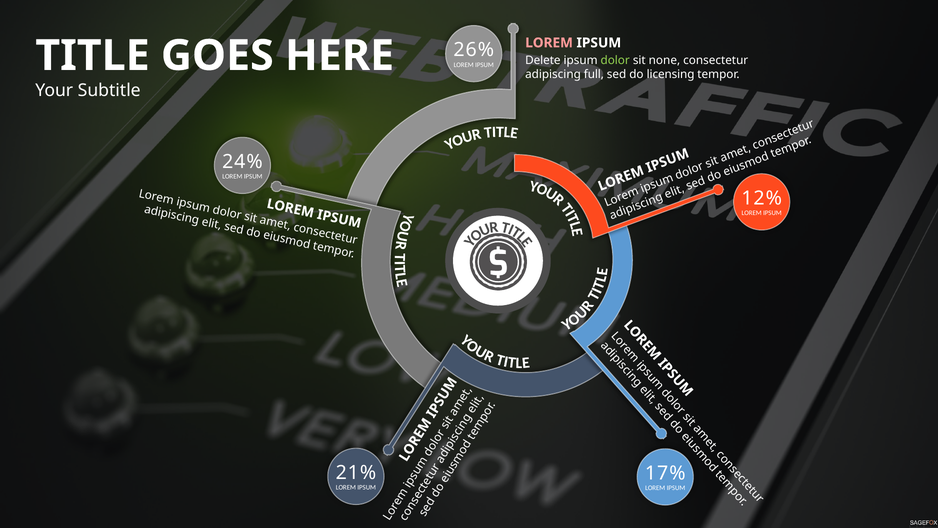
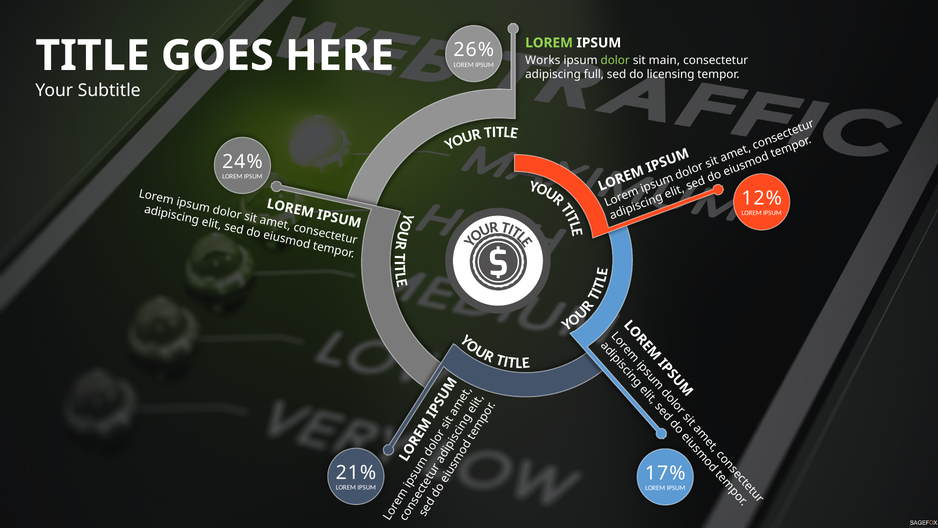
LOREM colour: pink -> light green (549, 43)
Delete: Delete -> Works (543, 60)
none: none -> main (664, 60)
